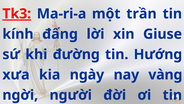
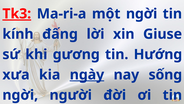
một trần: trần -> ngời (142, 14)
đường: đường -> gương (76, 54)
ngày underline: none -> present (87, 74)
vàng: vàng -> sống (165, 74)
